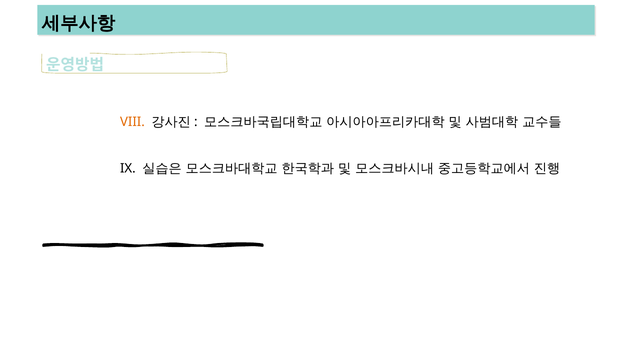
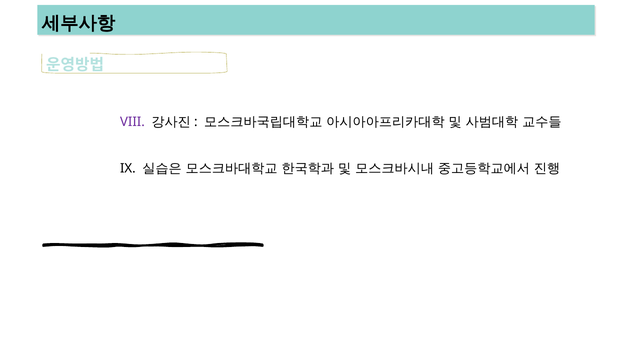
VIII colour: orange -> purple (132, 122)
